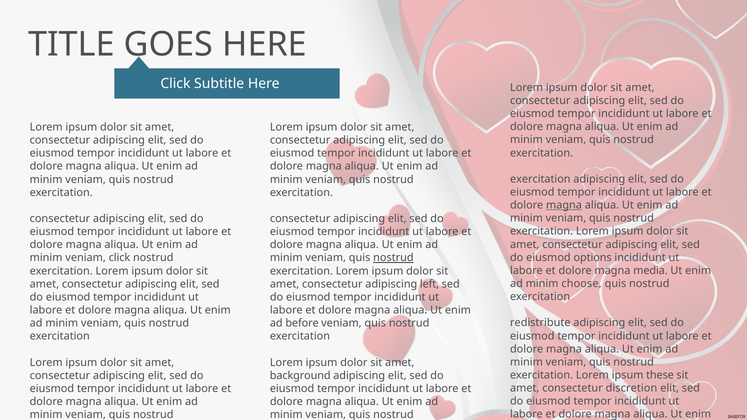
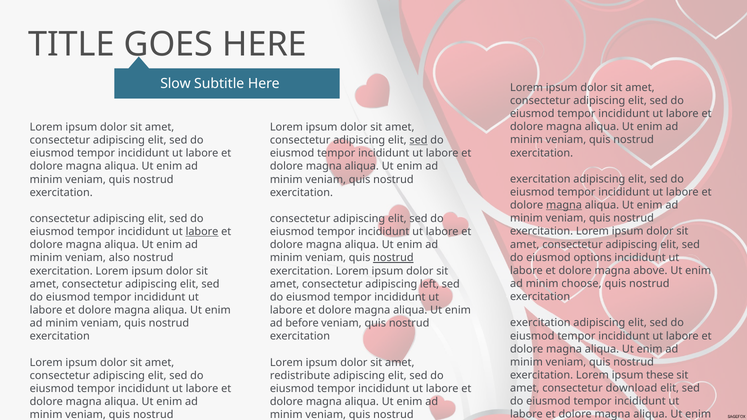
Click: Click -> Slow (175, 84)
sed underline: none -> present (419, 140)
labore underline: none -> present (202, 232)
veniam click: click -> also (119, 258)
media: media -> above (650, 271)
redistribute: redistribute -> exercitation (540, 323)
background: background -> redistribute (300, 376)
discretion: discretion -> download (631, 388)
